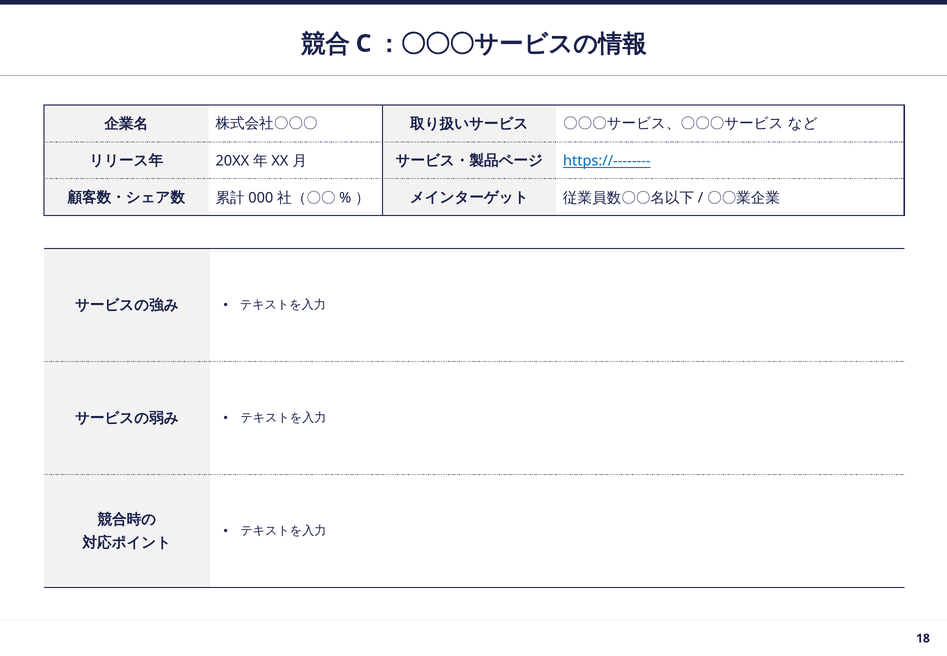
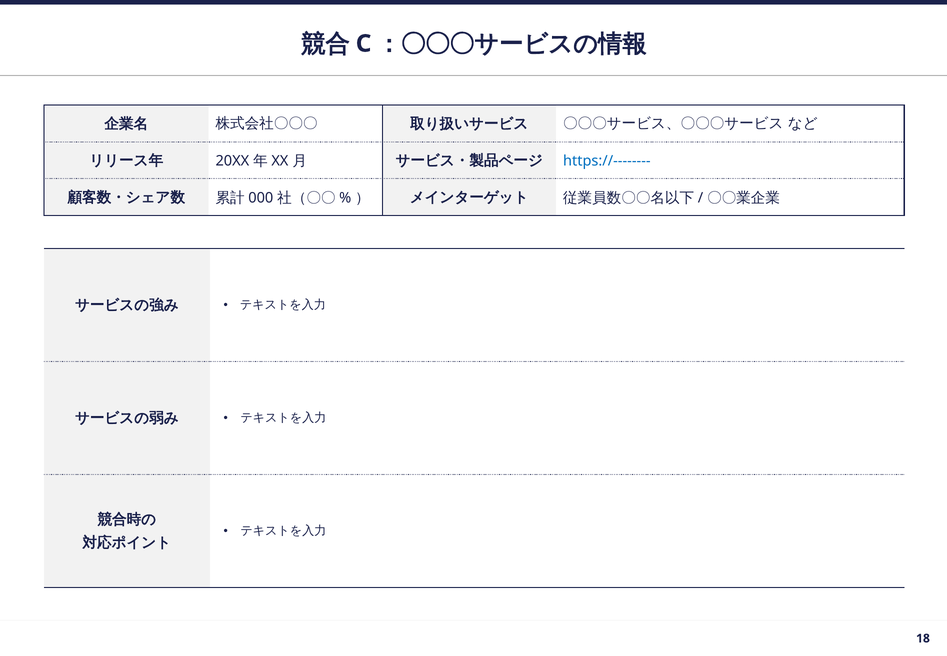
https://-------- underline: present -> none (607, 161)
